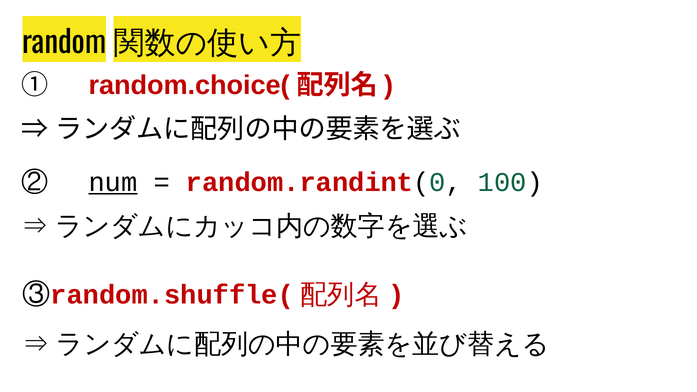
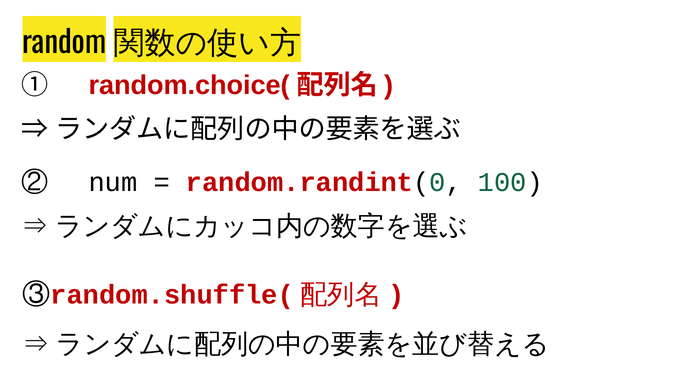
num underline: present -> none (113, 182)
